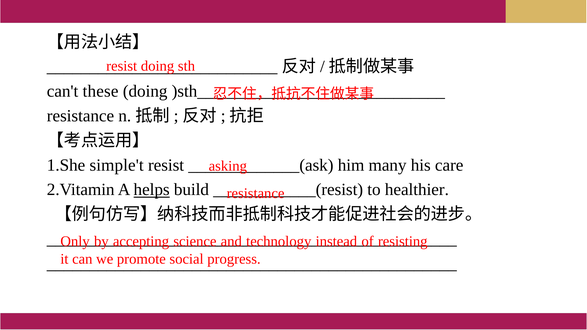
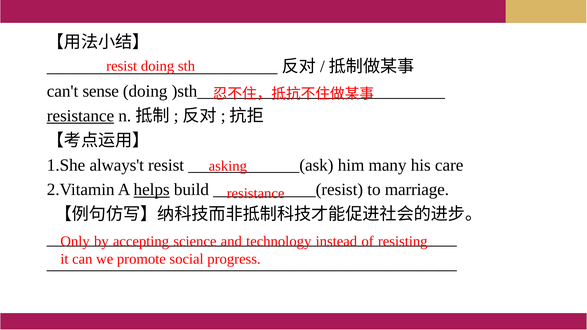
these: these -> sense (101, 91)
resistance underline: none -> present (80, 116)
simple't: simple't -> always't (117, 165)
healthier: healthier -> marriage (417, 190)
